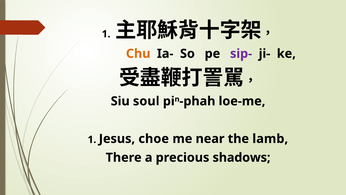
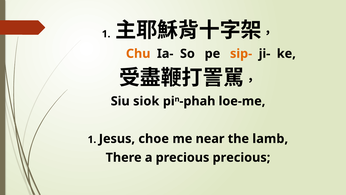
sip- colour: purple -> orange (241, 54)
soul: soul -> siok (146, 101)
precious shadows: shadows -> precious (241, 157)
